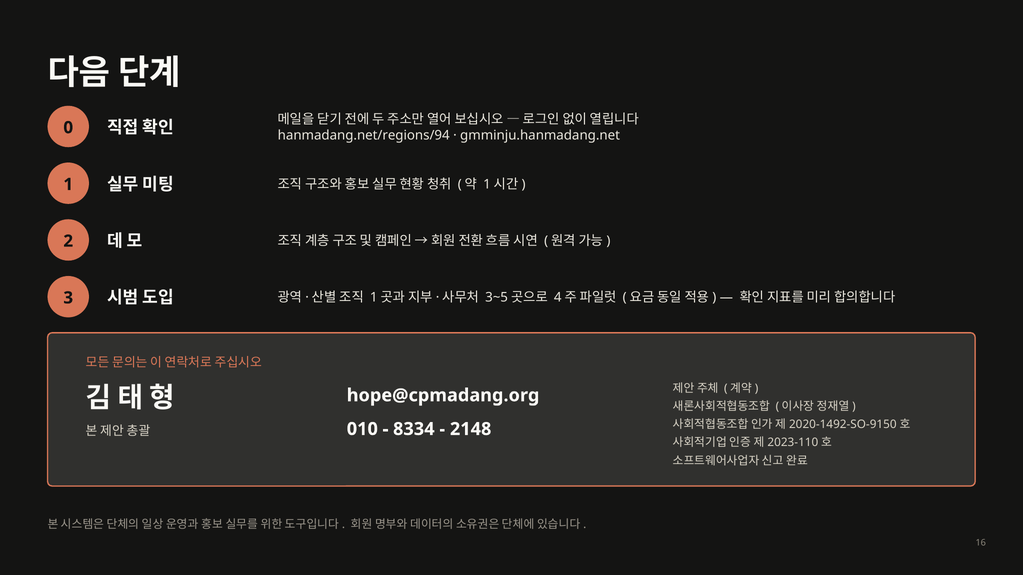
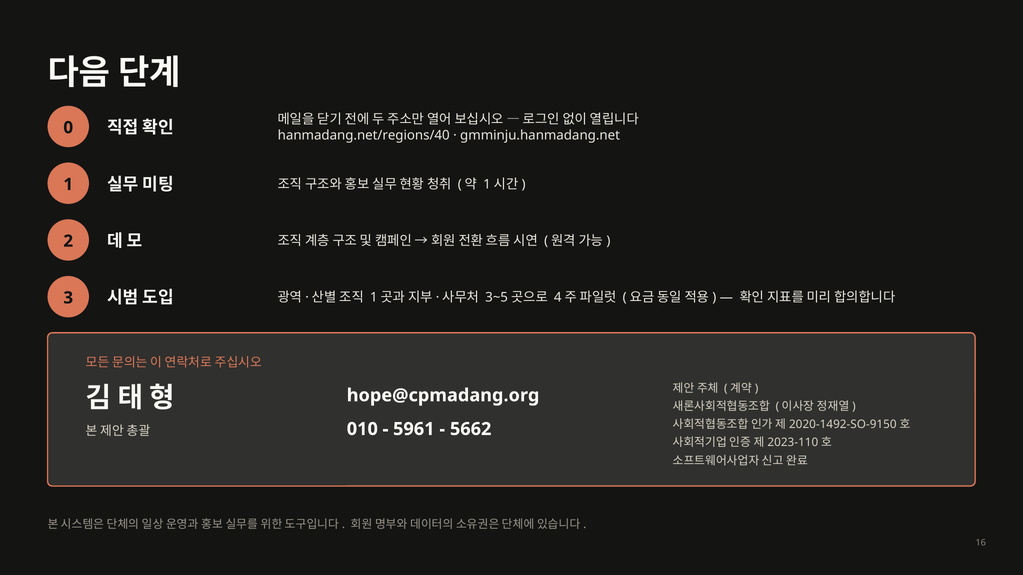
hanmadang.net/regions/94: hanmadang.net/regions/94 -> hanmadang.net/regions/40 (364, 135)
8334: 8334 -> 5961 (414, 429)
2148: 2148 -> 5662 (471, 429)
